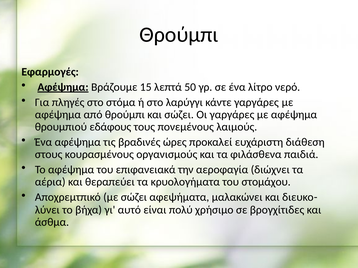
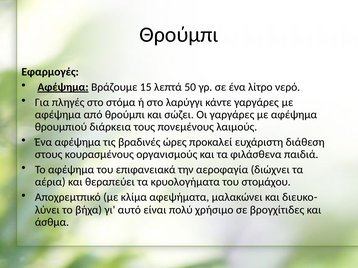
εδάφους: εδάφους -> διάρκεια (110, 127)
με σώζει: σώζει -> κλίμα (134, 198)
